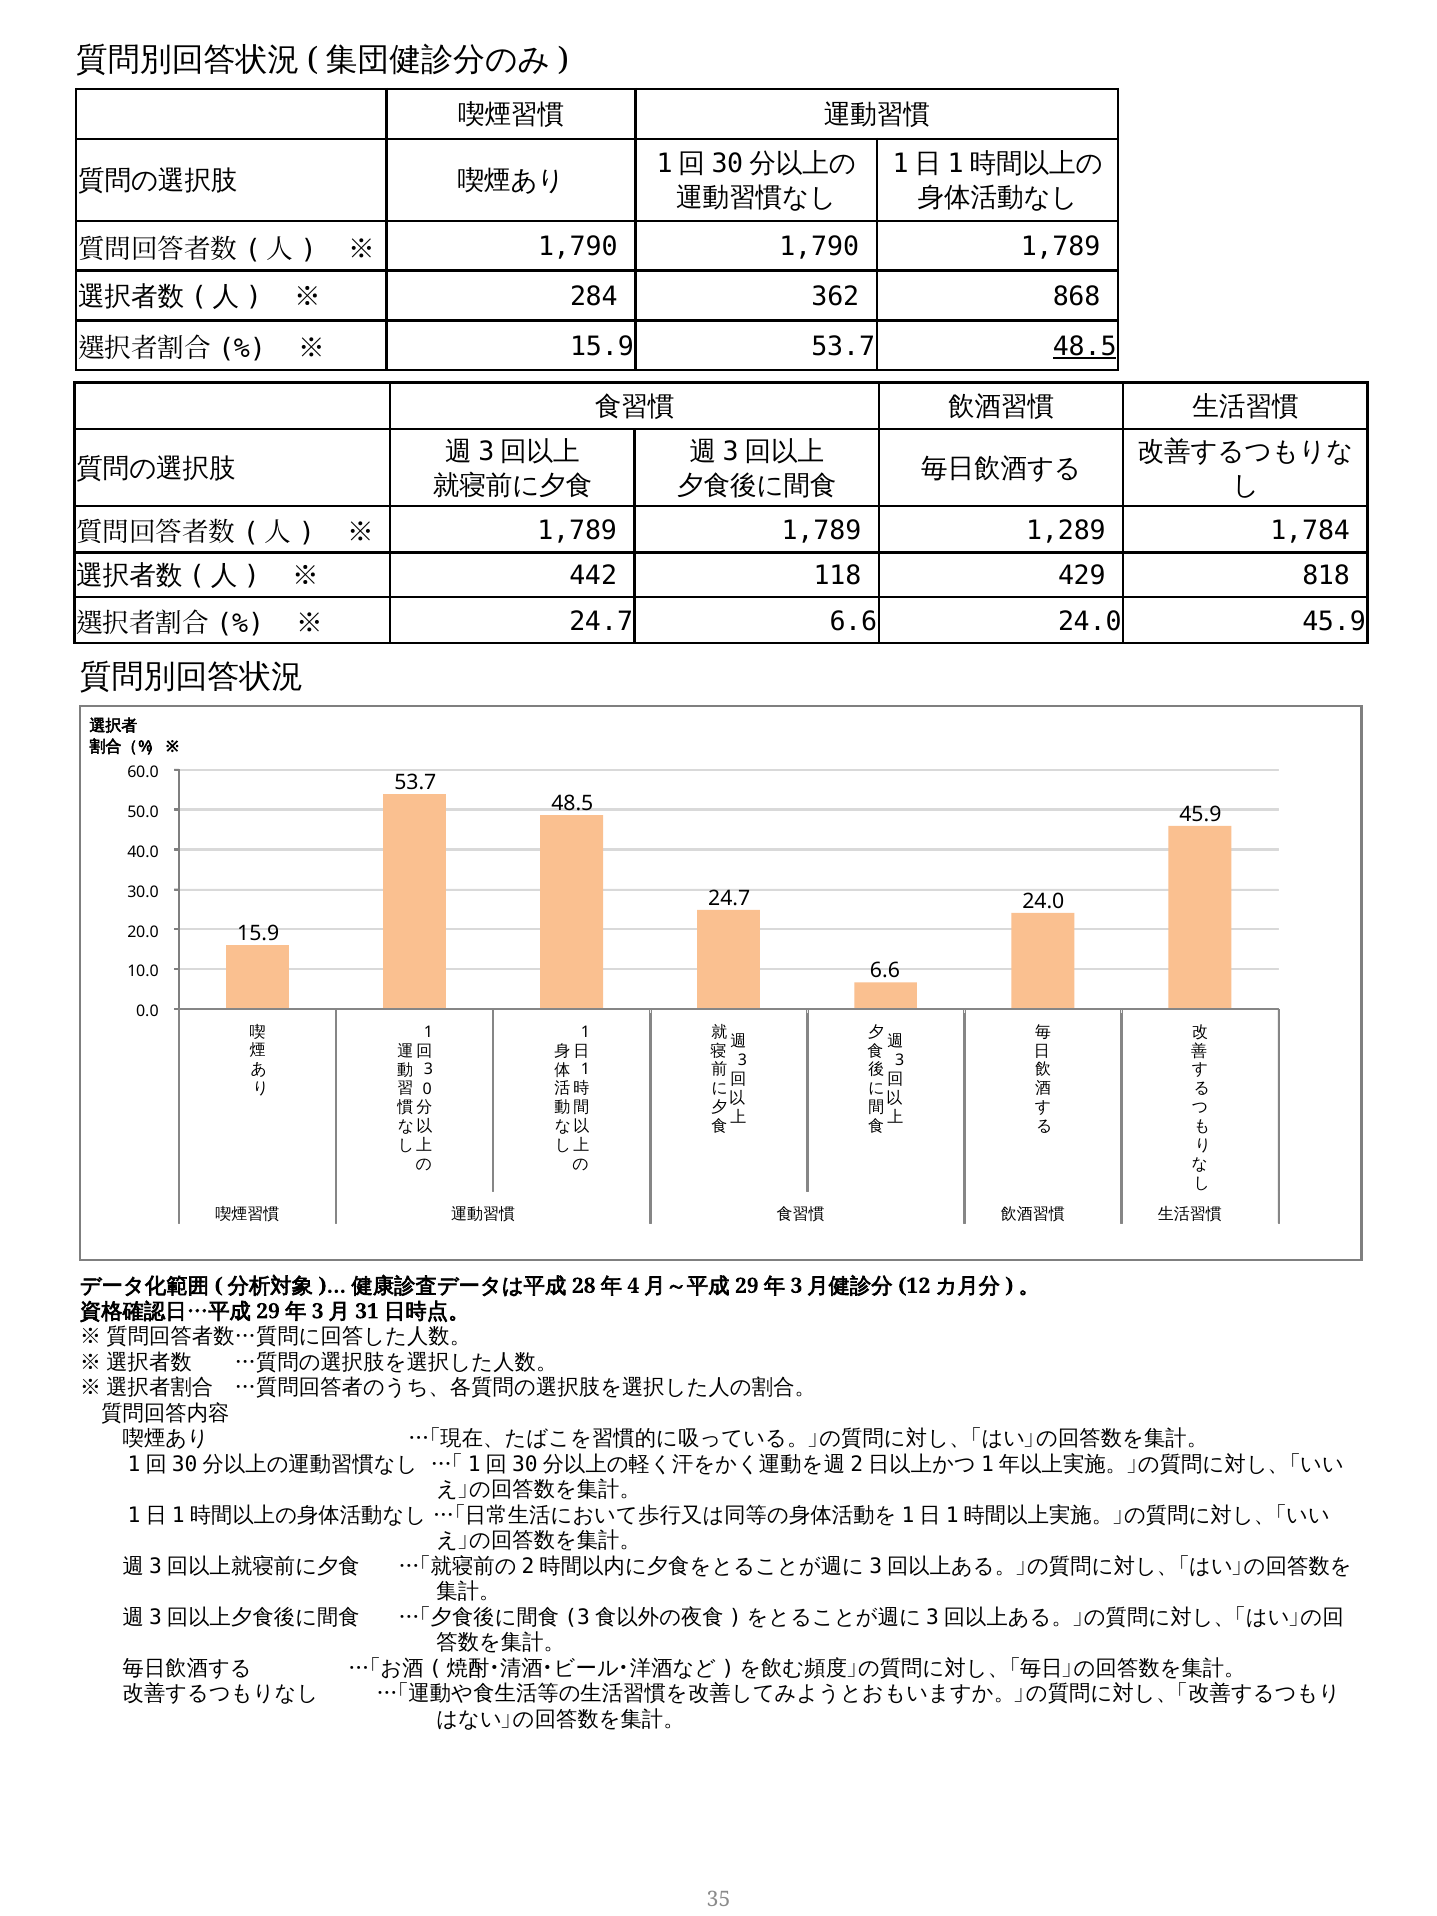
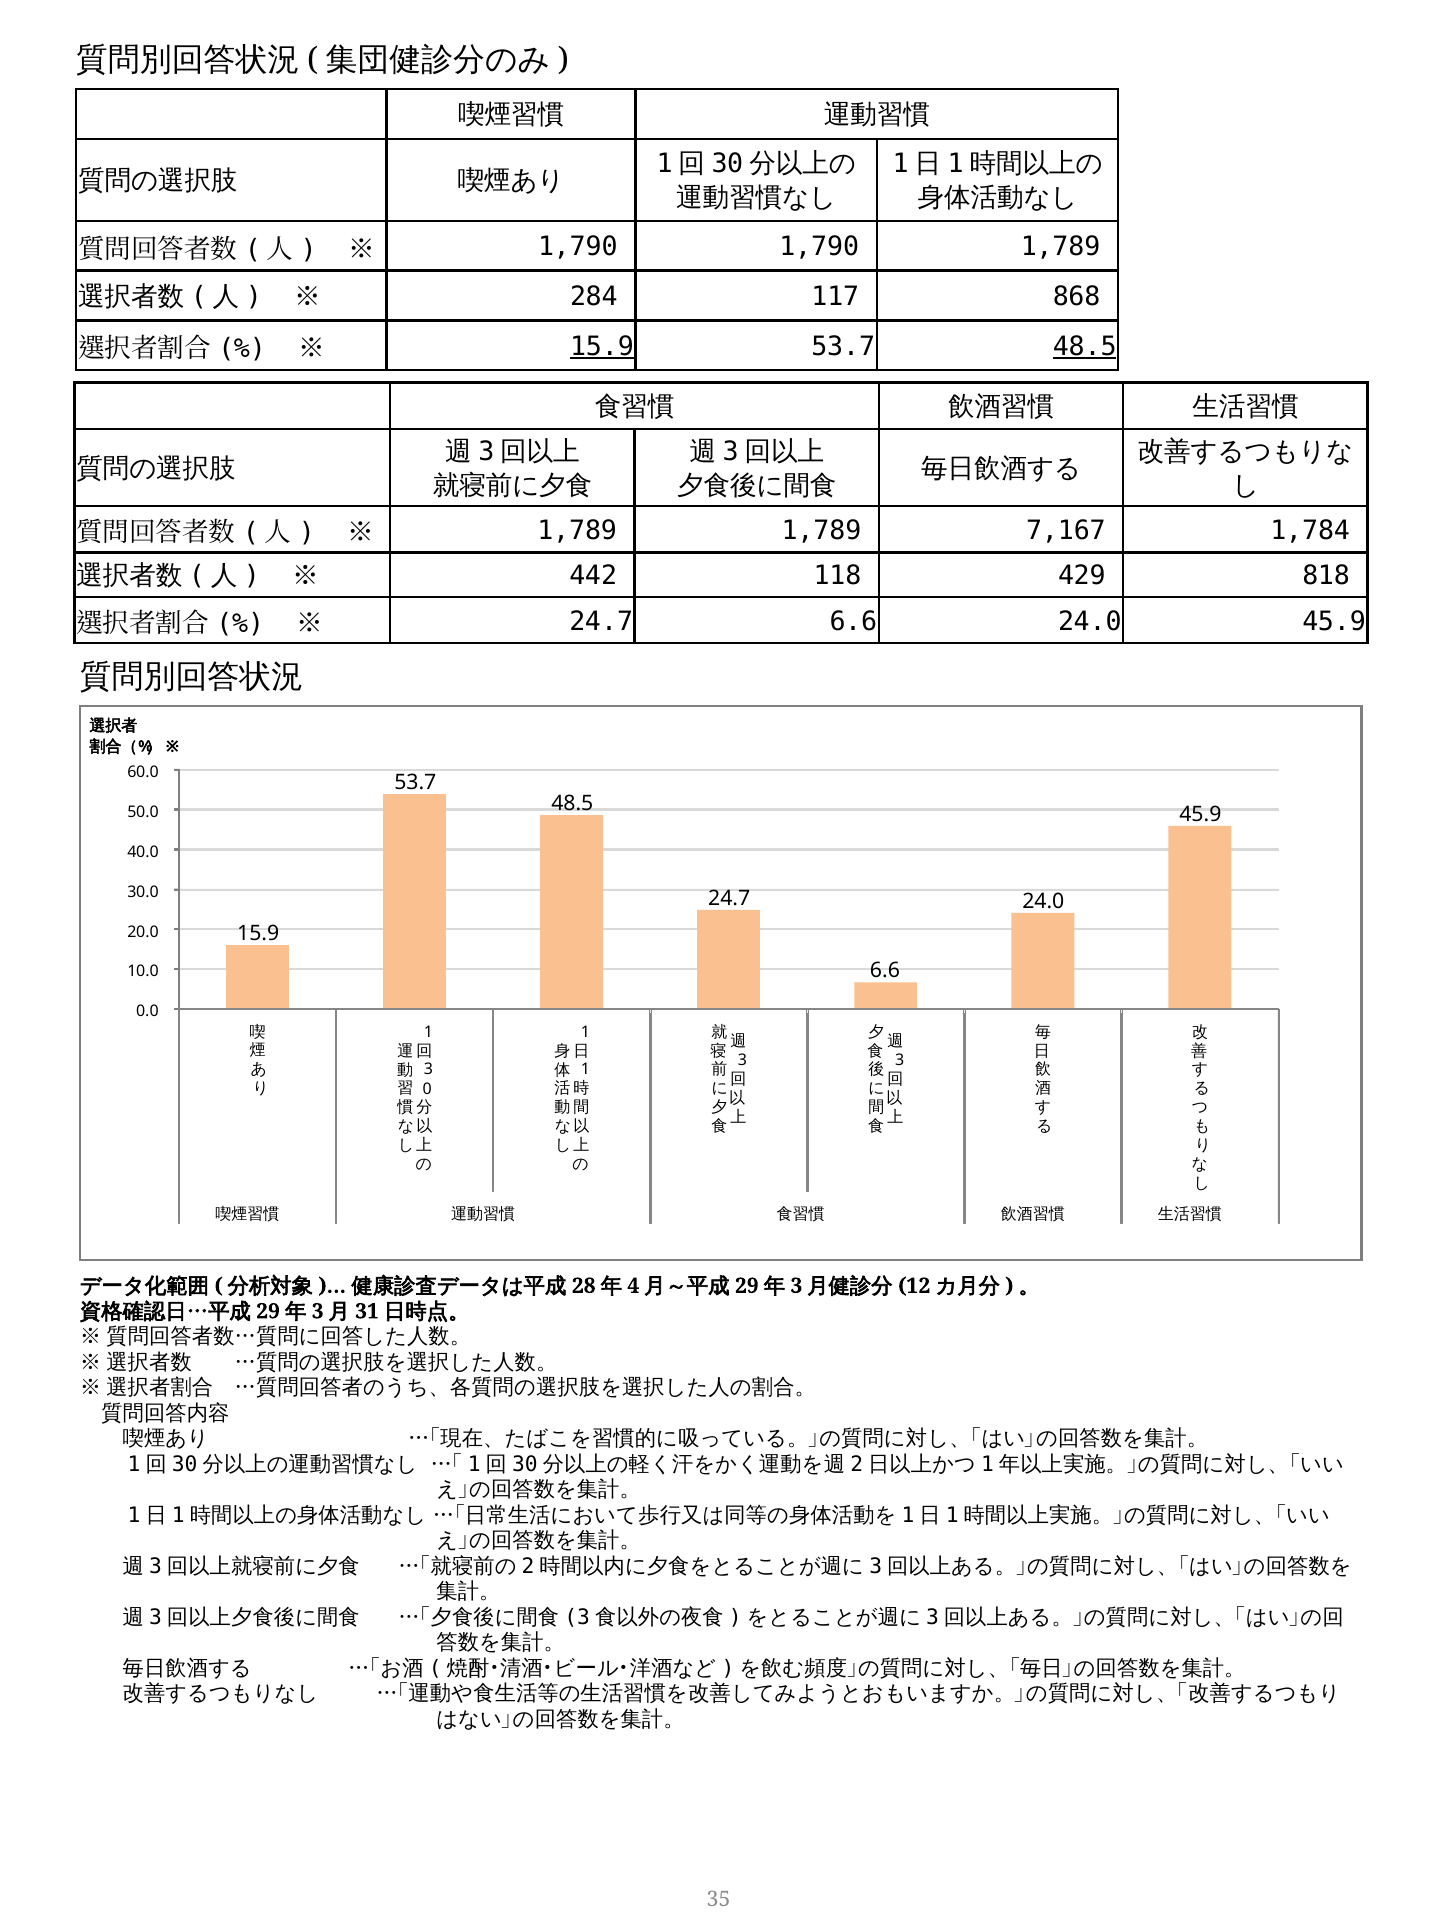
362: 362 -> 117 (835, 297)
15.9 underline: none -> present (602, 347)
1,289: 1,289 -> 7,167 (1066, 530)
